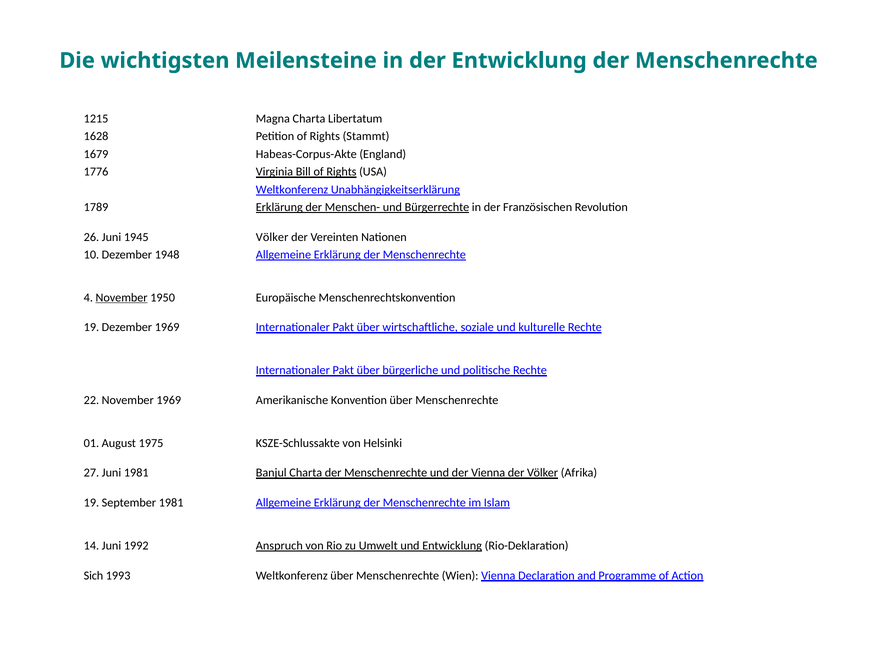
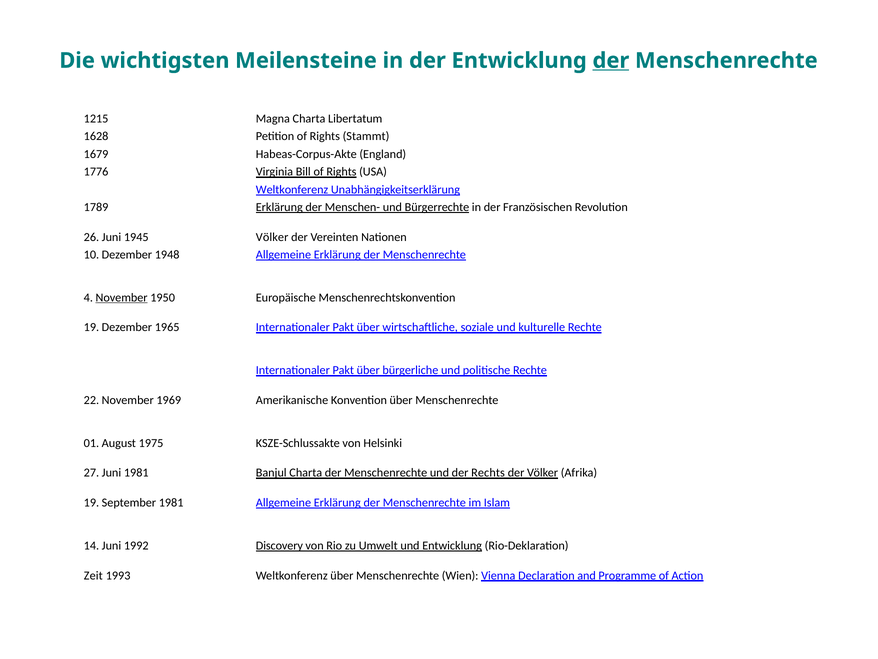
der underline: none -> present (611, 61)
Dezember 1969: 1969 -> 1965 (167, 327)
der Vienna: Vienna -> Rechts (488, 473)
Anspruch: Anspruch -> Discovery (279, 545)
Sich: Sich -> Zeit (93, 575)
